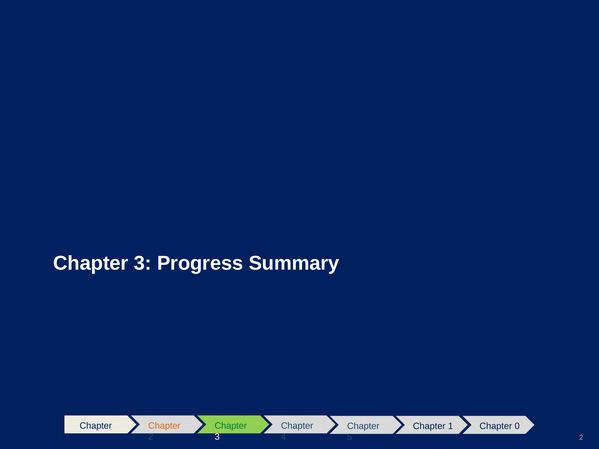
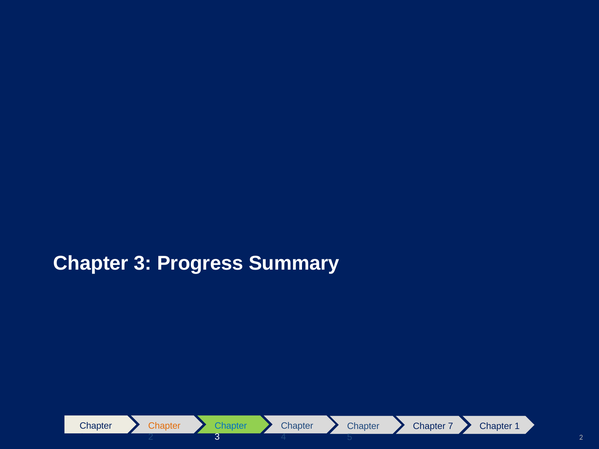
Chapter colour: green -> blue (231, 426)
1: 1 -> 7 (451, 426)
0: 0 -> 1 (517, 426)
